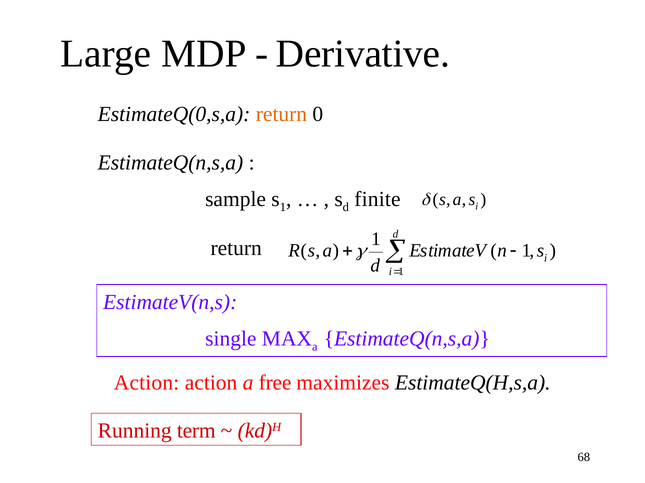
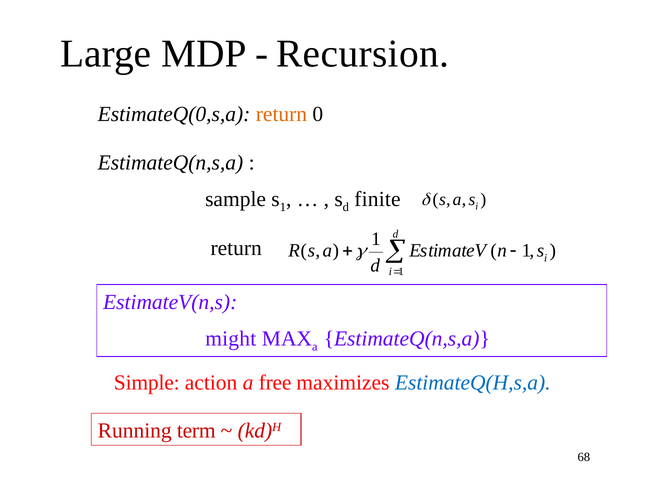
Derivative: Derivative -> Recursion (363, 54)
single: single -> might (231, 339)
Action: Action -> Simple (147, 383)
EstimateQ(H,s,a colour: black -> blue (473, 383)
